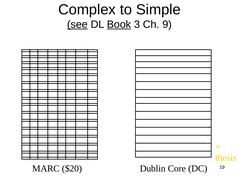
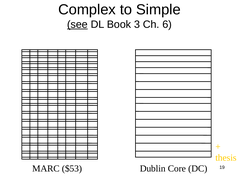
Book underline: present -> none (119, 24)
9: 9 -> 6 (167, 24)
$20: $20 -> $53 (72, 169)
